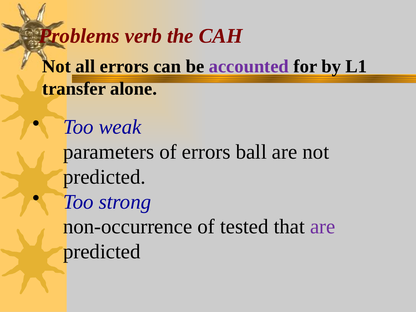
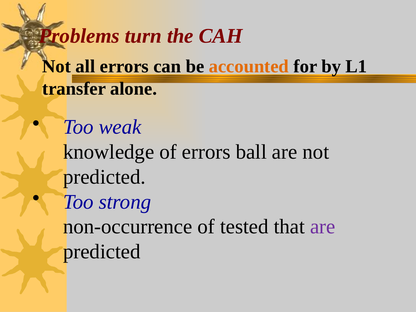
verb: verb -> turn (143, 36)
accounted colour: purple -> orange (249, 66)
parameters: parameters -> knowledge (109, 152)
